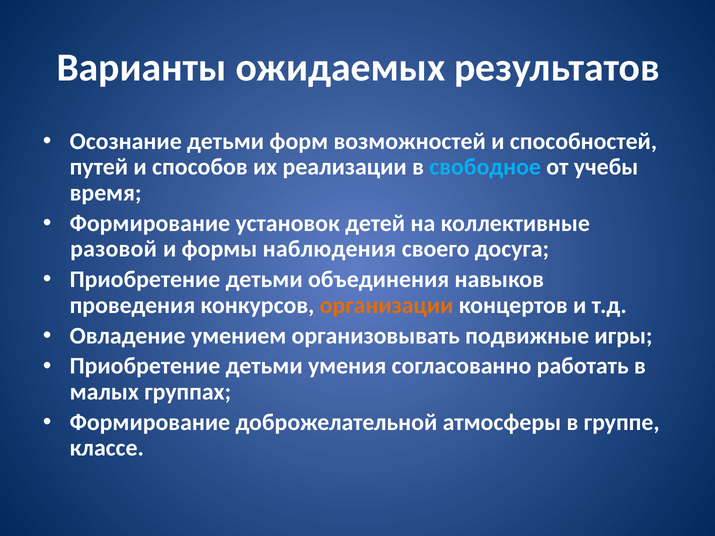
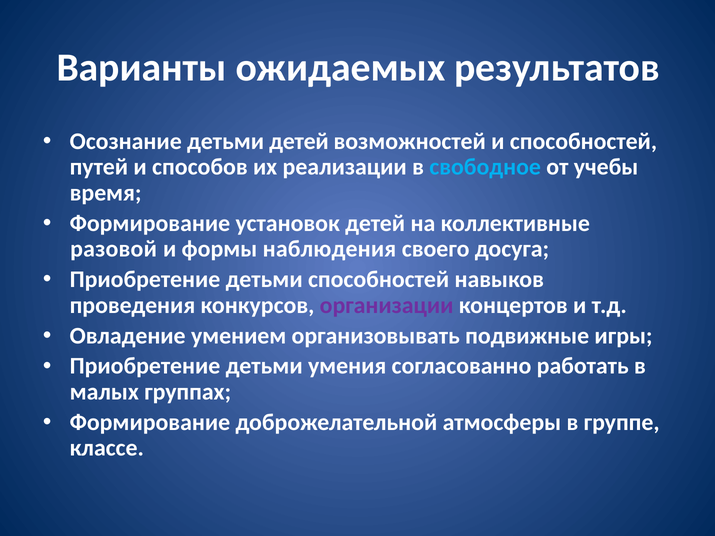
детьми форм: форм -> детей (299, 141)
детьми объединения: объединения -> способностей (379, 280)
организации colour: orange -> purple (387, 305)
